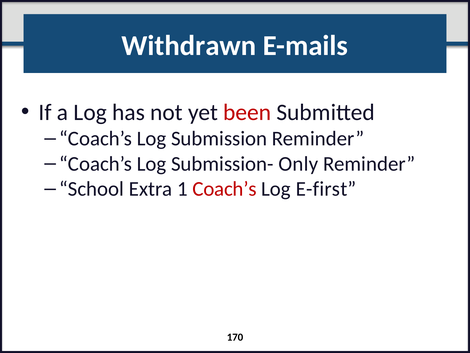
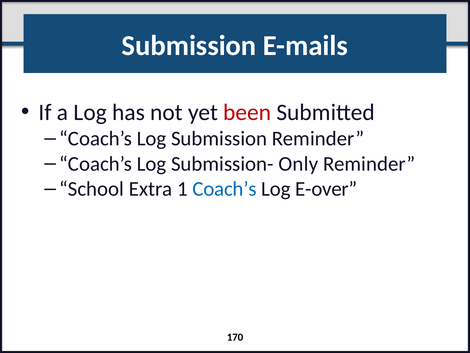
Withdrawn: Withdrawn -> Submission (189, 45)
Coach’s colour: red -> blue (225, 189)
E-first: E-first -> E-over (326, 189)
